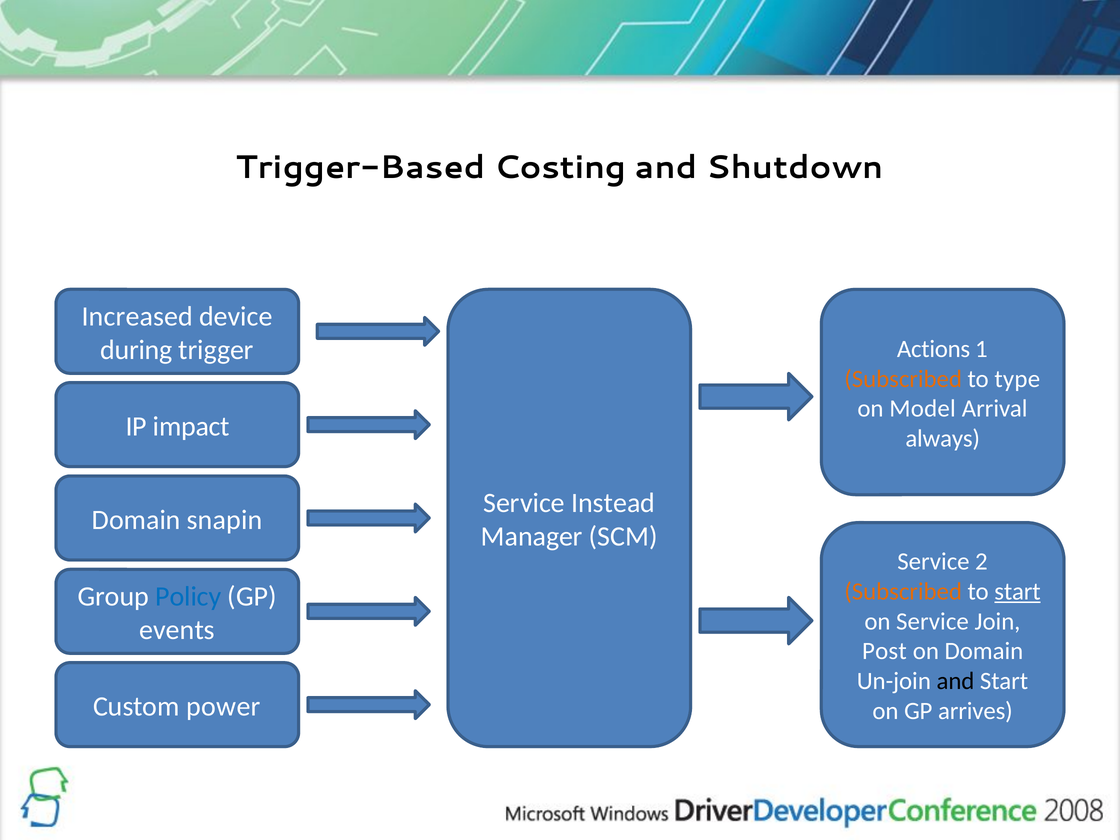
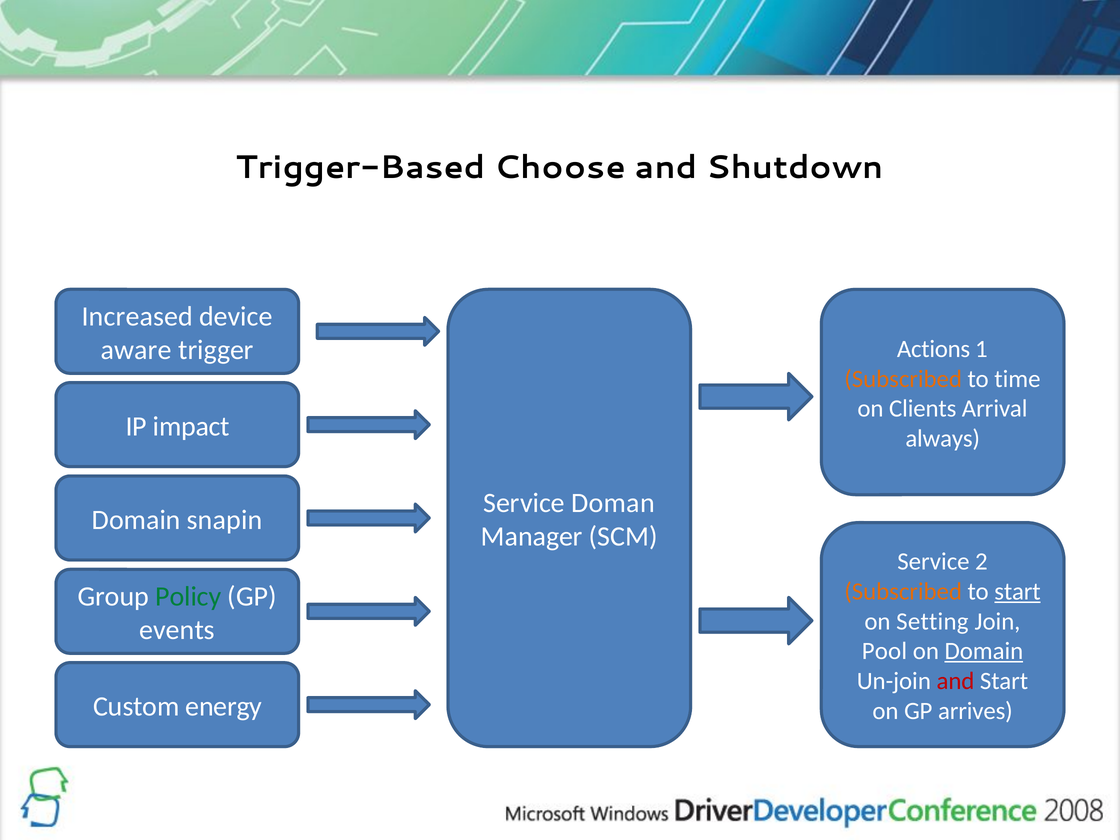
Costing: Costing -> Choose (560, 167)
during: during -> aware (136, 350)
type: type -> time (1017, 379)
Model: Model -> Clients (923, 409)
Instead: Instead -> Doman (613, 503)
Policy colour: blue -> green (188, 596)
on Service: Service -> Setting (932, 621)
Post: Post -> Pool (884, 651)
Domain underline: none -> present (984, 651)
and colour: black -> red (955, 681)
power: power -> energy (224, 707)
